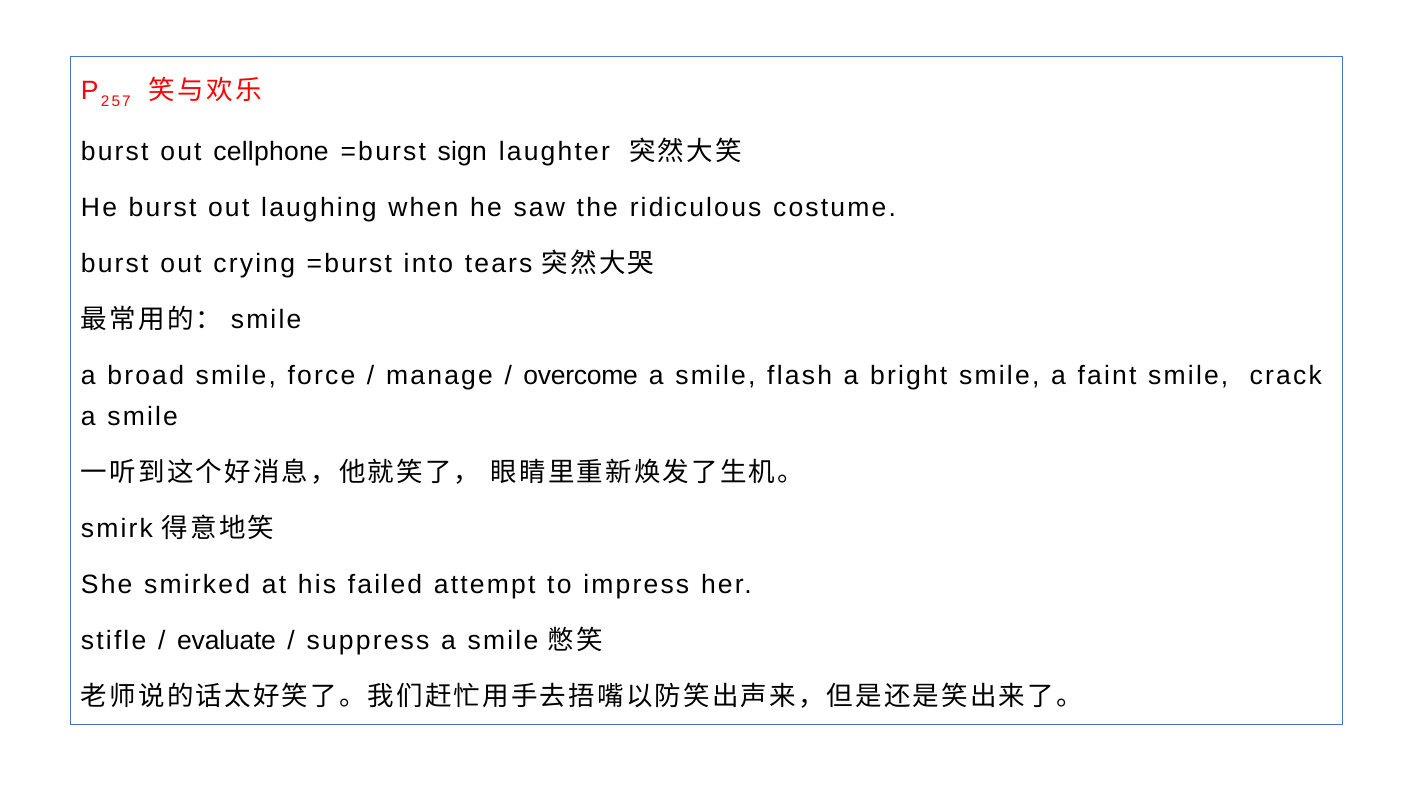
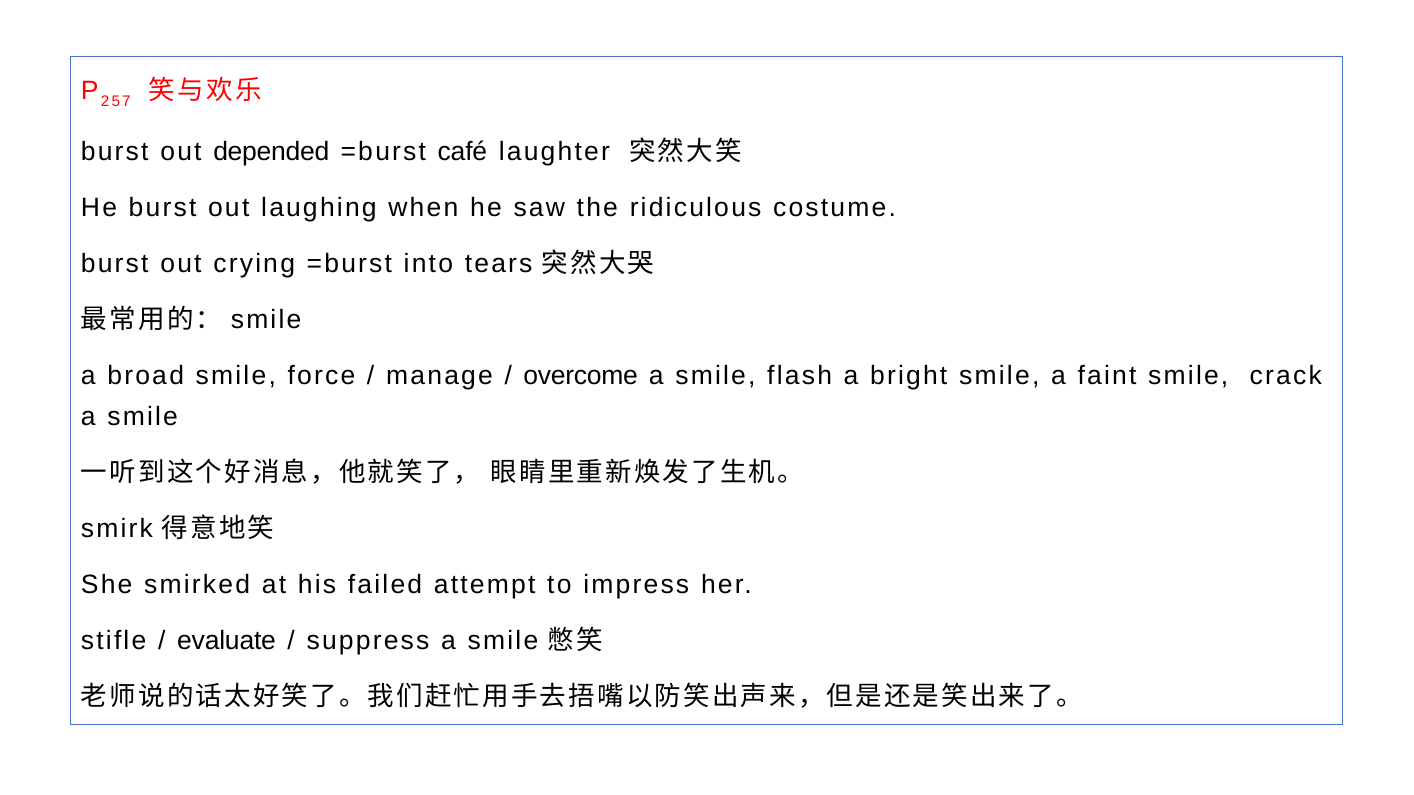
cellphone: cellphone -> depended (271, 151)
sign: sign -> café (462, 151)
